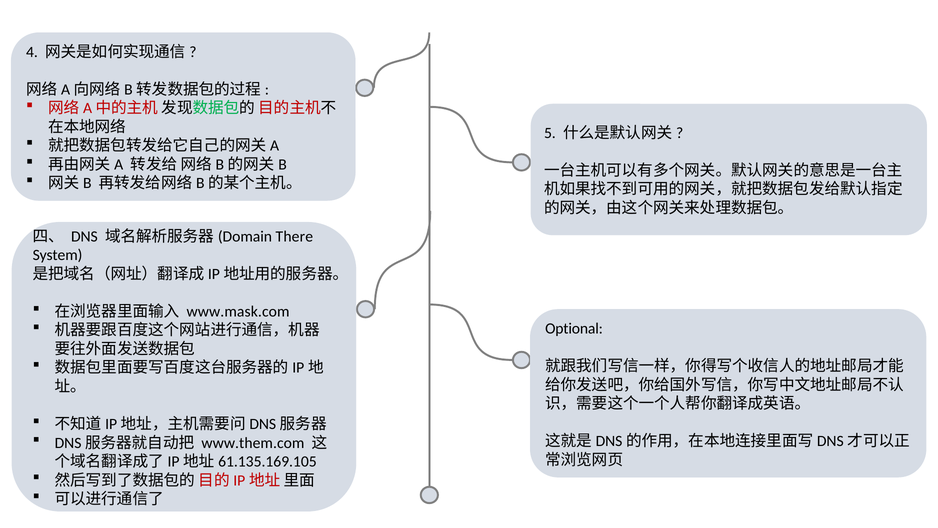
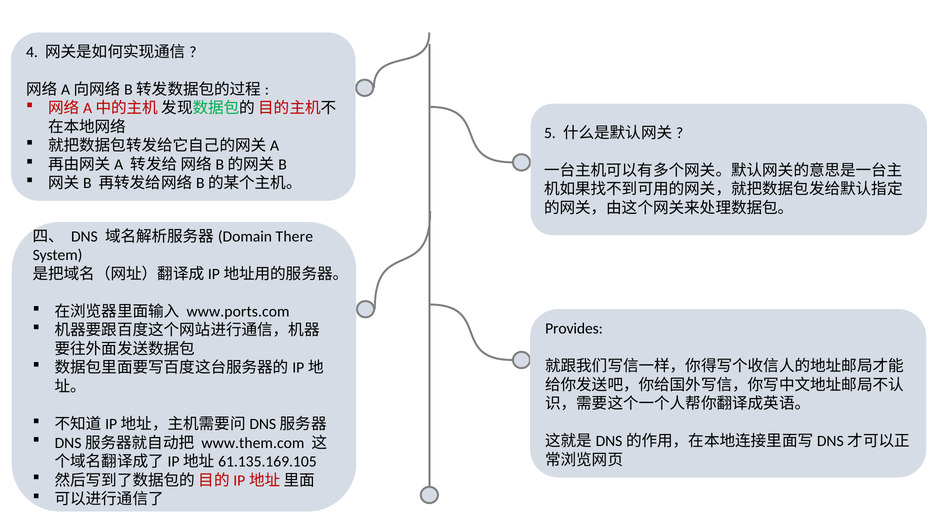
www.mask.com: www.mask.com -> www.ports.com (238, 311)
Optional: Optional -> Provides (574, 328)
